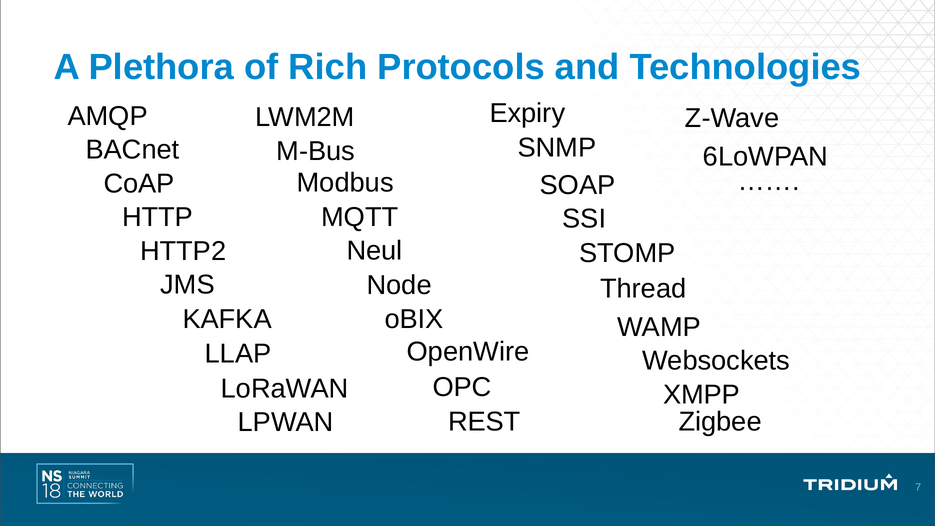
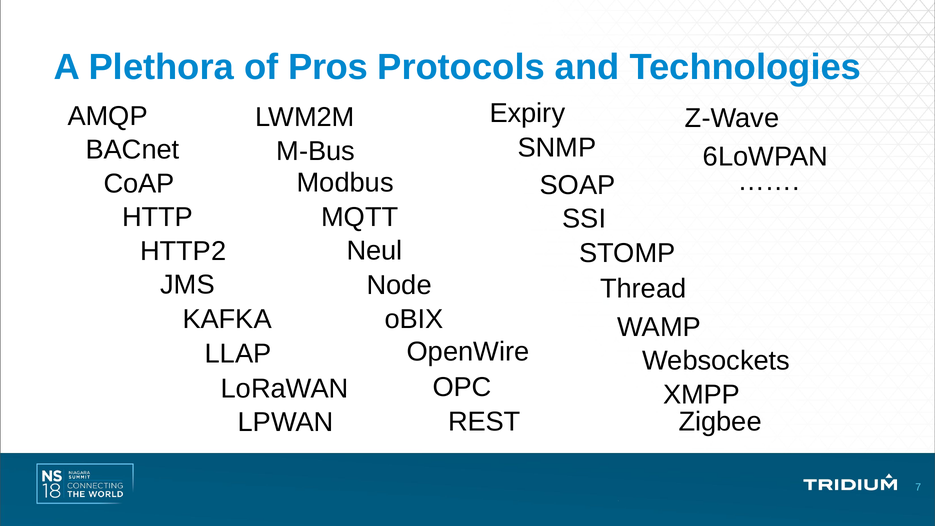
Rich: Rich -> Pros (328, 67)
